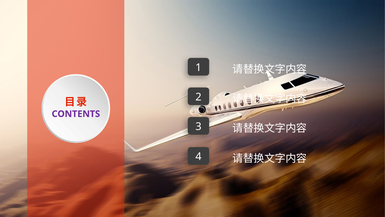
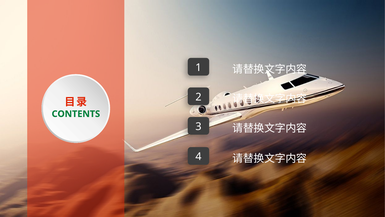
CONTENTS colour: purple -> green (76, 114)
